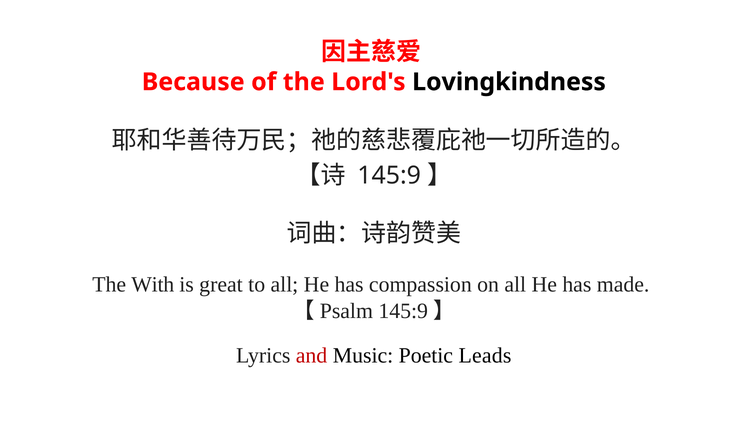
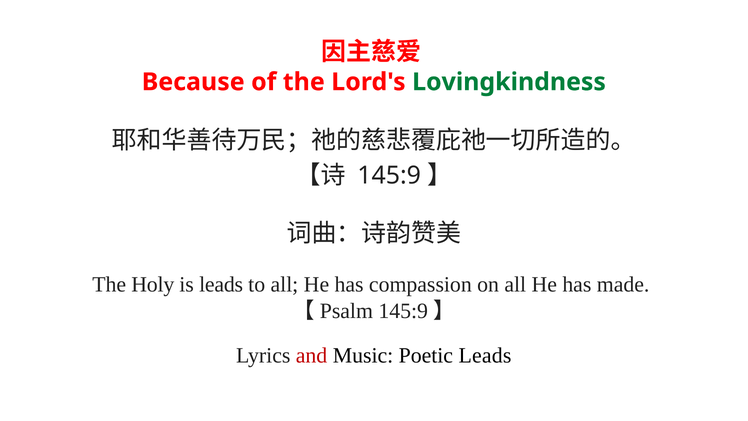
Lovingkindness colour: black -> green (509, 82)
With: With -> Holy (153, 284)
is great: great -> leads (221, 284)
